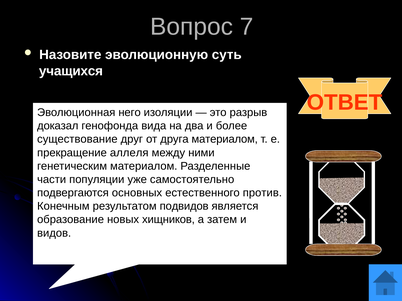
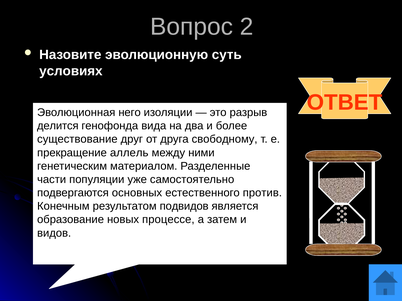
7: 7 -> 2 (247, 27)
учащихся: учащихся -> условиях (71, 71)
доказал: доказал -> делится (58, 126)
друга материалом: материалом -> свободному (225, 140)
аллеля: аллеля -> аллель (129, 153)
хищников: хищников -> процессе (168, 220)
